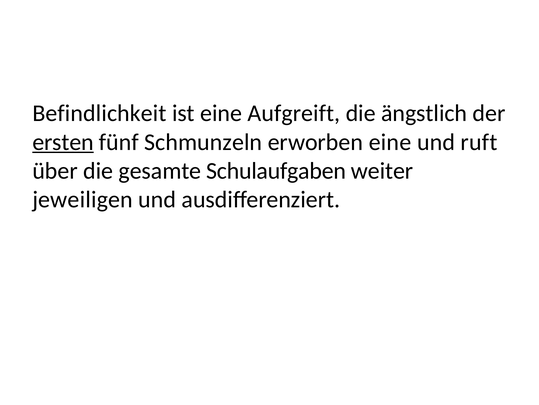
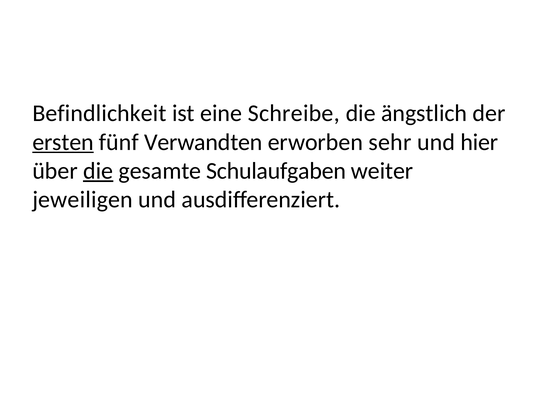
Aufgreift: Aufgreift -> Schreibe (294, 113)
Schmunzeln: Schmunzeln -> Verwandten (203, 142)
erworben eine: eine -> sehr (390, 142)
ruft: ruft -> hier (479, 142)
die underline: none -> present (98, 171)
